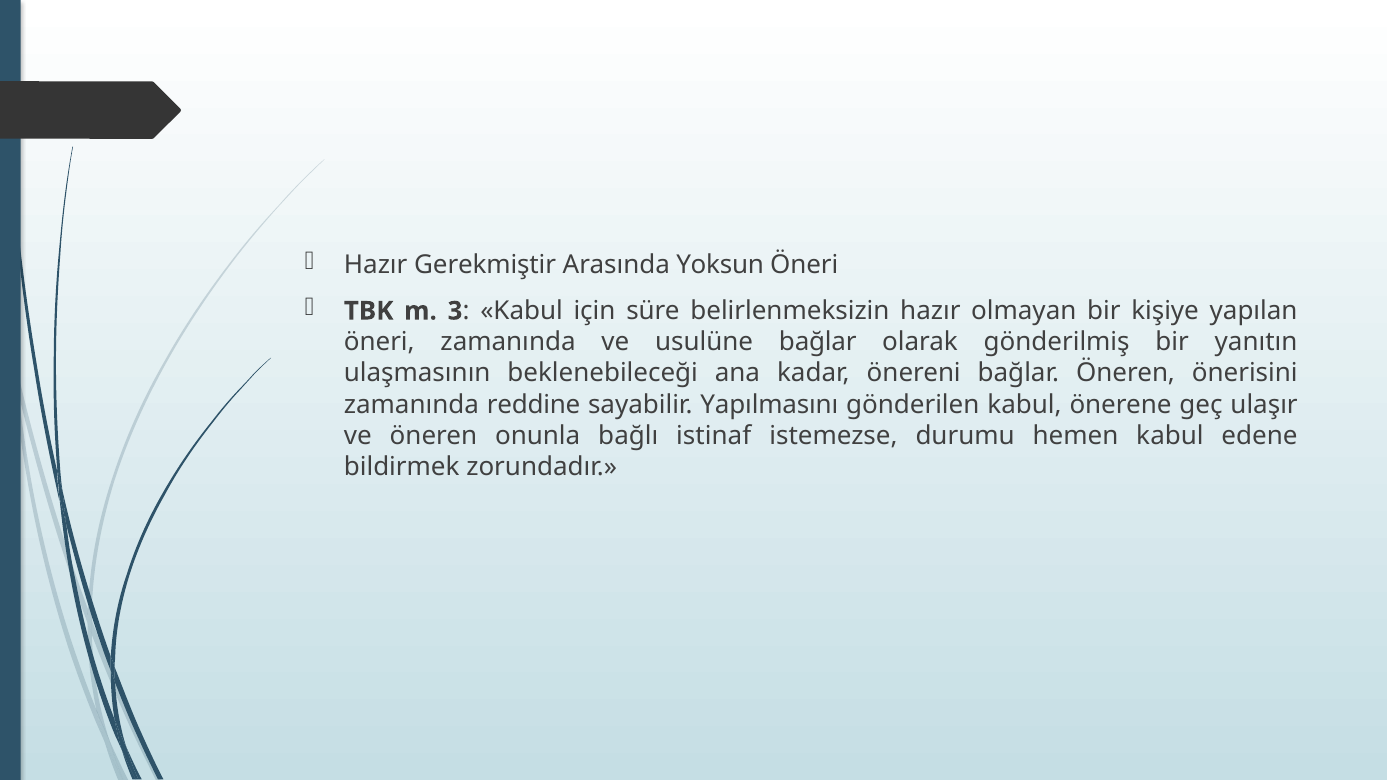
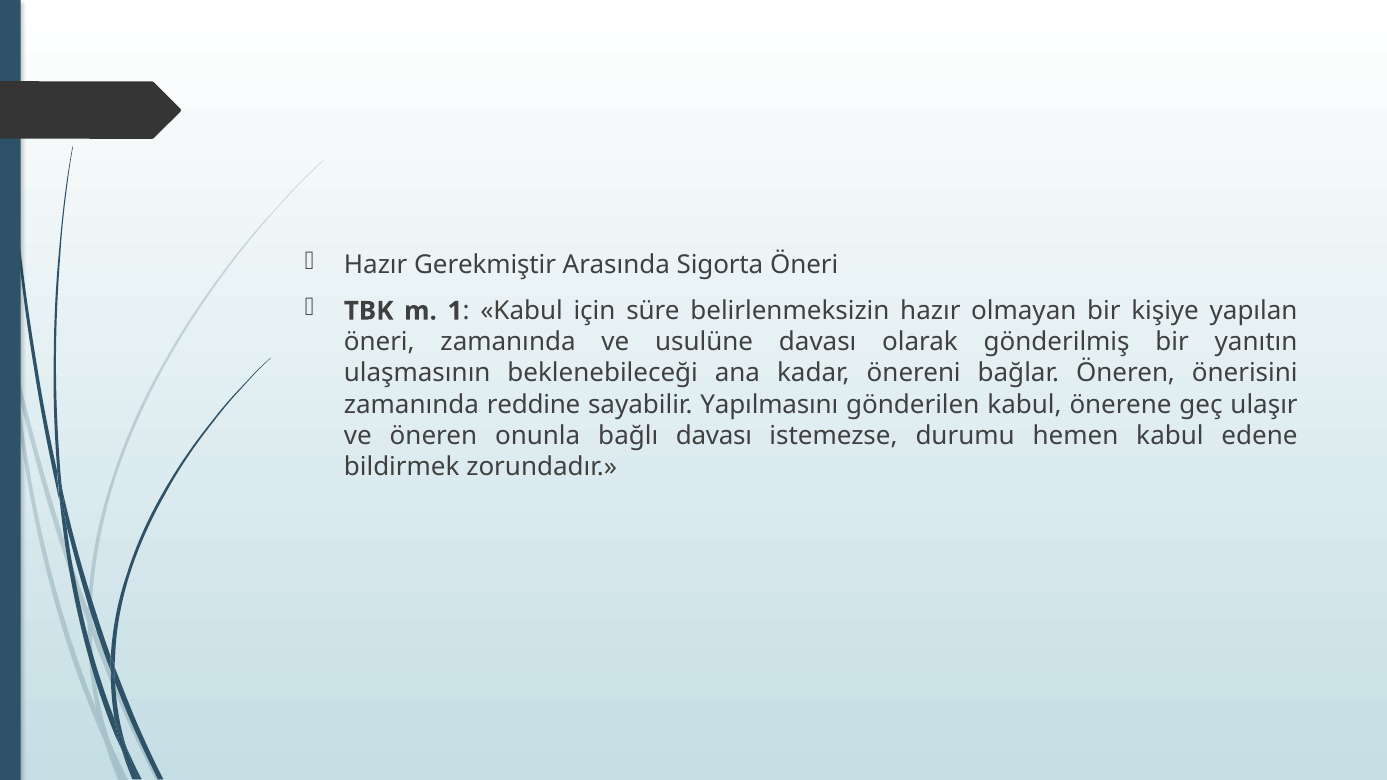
Yoksun: Yoksun -> Sigorta (720, 265)
3: 3 -> 1 (455, 311)
usulüne bağlar: bağlar -> davası (818, 342)
bağlı istinaf: istinaf -> davası (714, 436)
